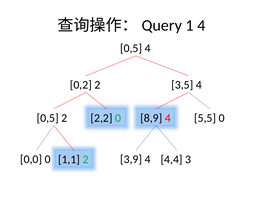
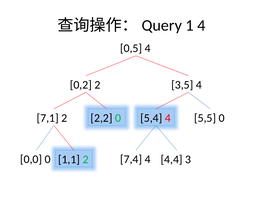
0,5: 0,5 -> 7,1 (48, 118)
8,9: 8,9 -> 5,4 (151, 118)
3,9: 3,9 -> 7,4 (131, 160)
